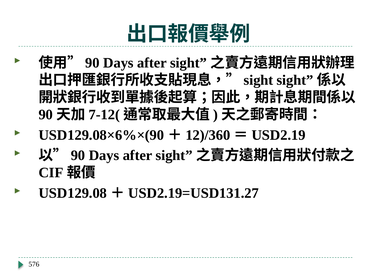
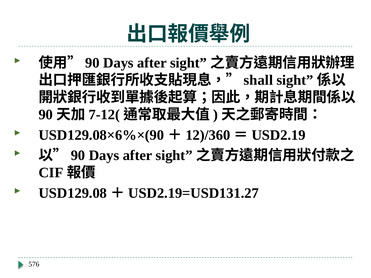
sight: sight -> shall (258, 80)
